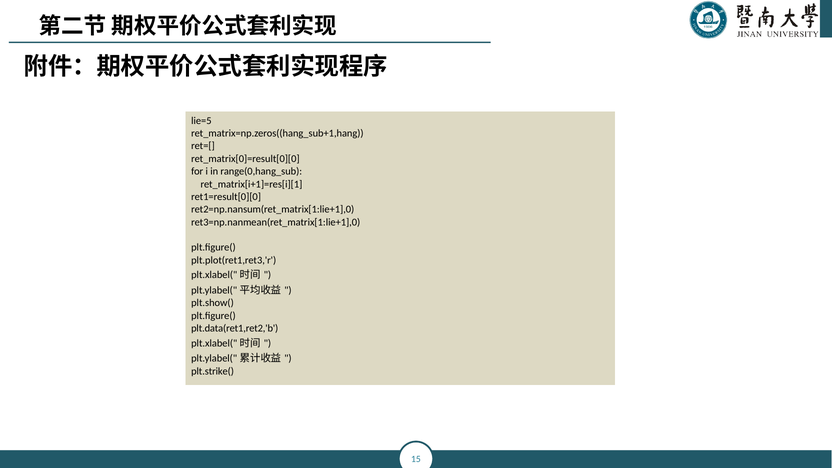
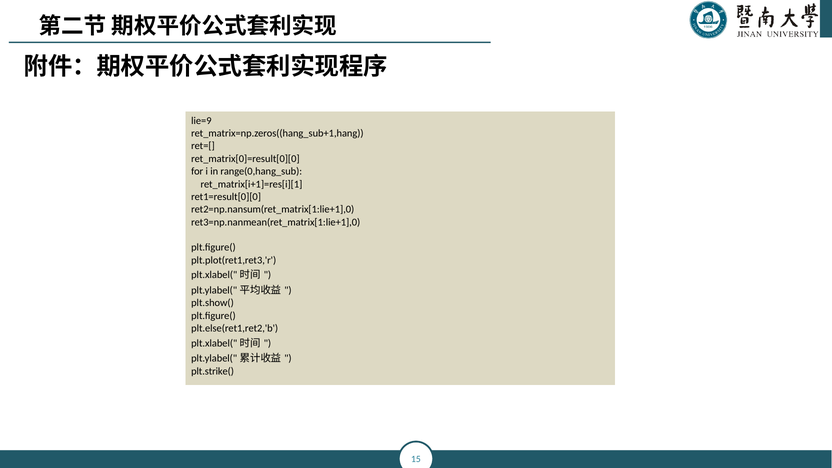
lie=5: lie=5 -> lie=9 (201, 121)
plt.data(ret1,ret2,'b: plt.data(ret1,ret2,'b -> plt.else(ret1,ret2,'b (235, 328)
